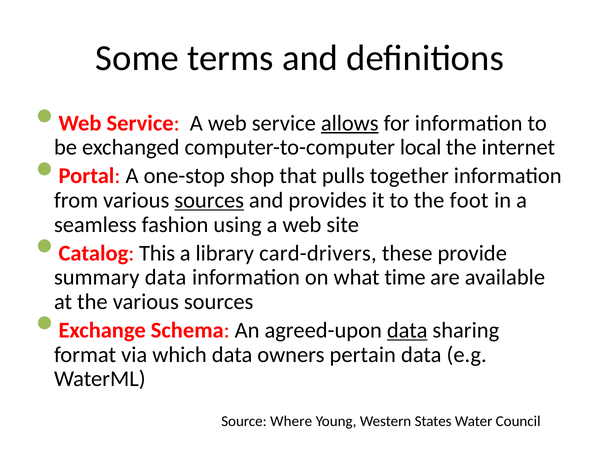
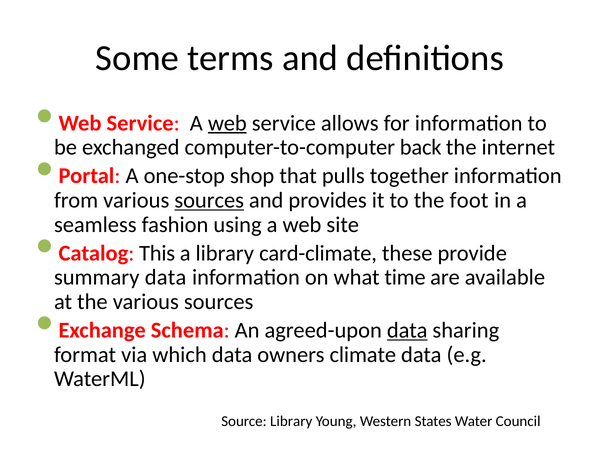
web underline: none -> present (227, 123)
allows underline: present -> none (350, 123)
local: local -> back (421, 147)
card-drivers: card-drivers -> card-climate (318, 253)
pertain: pertain -> climate (363, 355)
Source Where: Where -> Library (291, 422)
